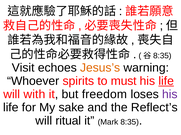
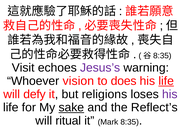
Jesus’s colour: orange -> purple (100, 68)
spirits: spirits -> vision (78, 81)
must: must -> does (124, 81)
with: with -> defy (35, 95)
freedom: freedom -> religions (104, 95)
sake underline: none -> present (71, 108)
